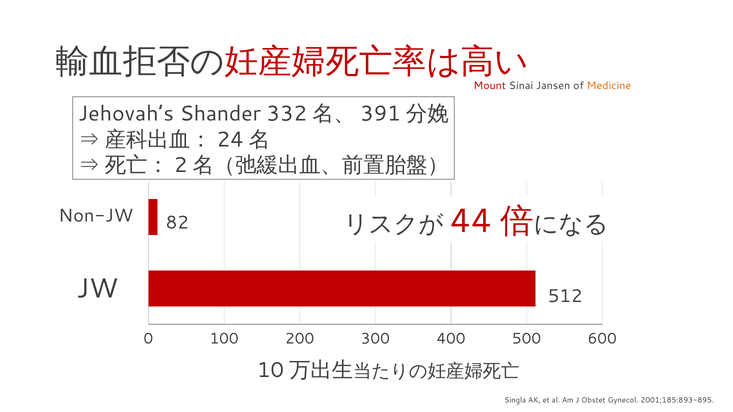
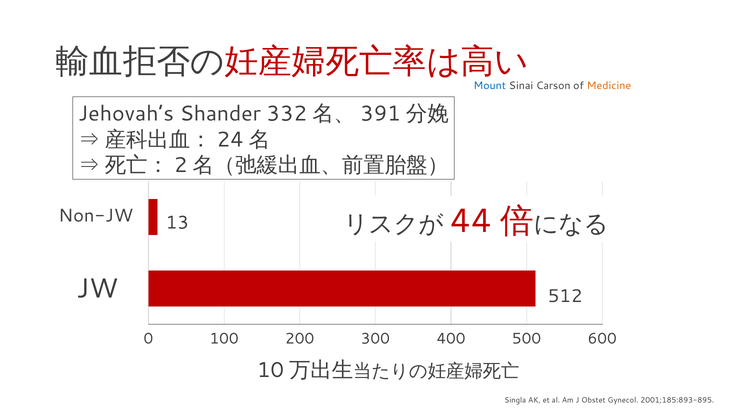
Mount colour: red -> blue (490, 86)
Jansen: Jansen -> Carson (553, 86)
82: 82 -> 13 (177, 223)
